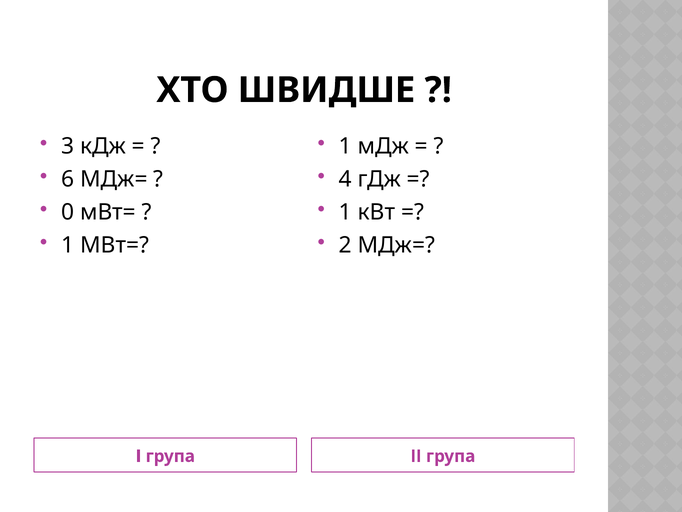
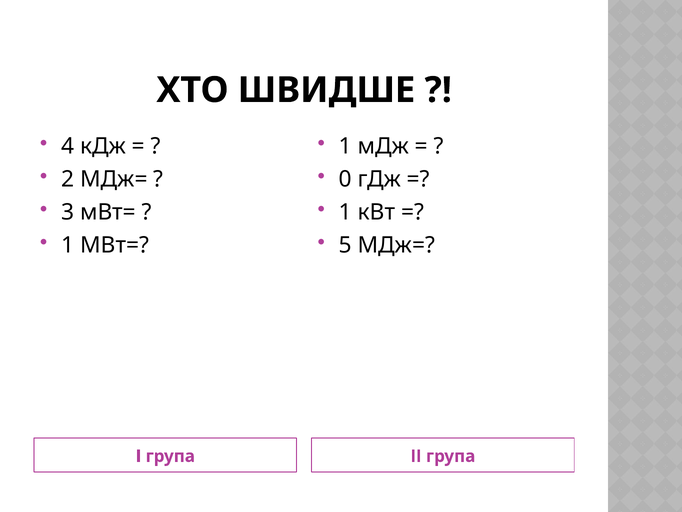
3: 3 -> 4 (68, 146)
6: 6 -> 2 (68, 179)
4: 4 -> 0 (345, 179)
0: 0 -> 3 (68, 212)
2: 2 -> 5 (345, 245)
